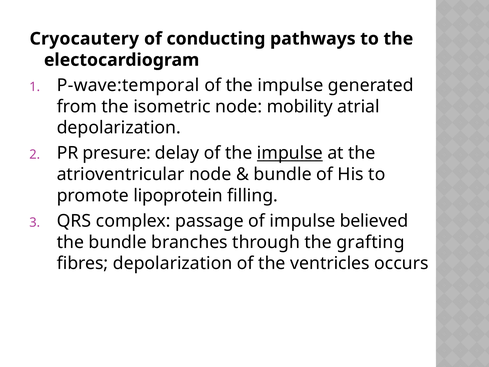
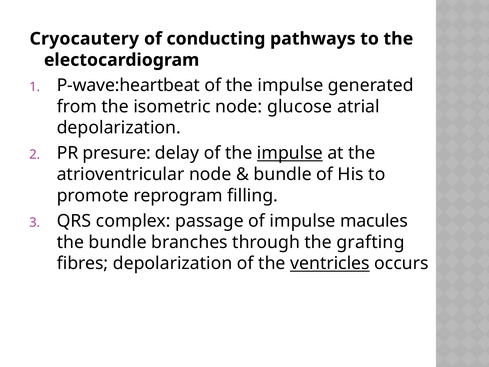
P-wave:temporal: P-wave:temporal -> P-wave:heartbeat (128, 85)
mobility: mobility -> glucose (300, 107)
lipoprotein: lipoprotein -> reprogram (178, 196)
believed: believed -> macules (374, 221)
ventricles underline: none -> present (330, 263)
